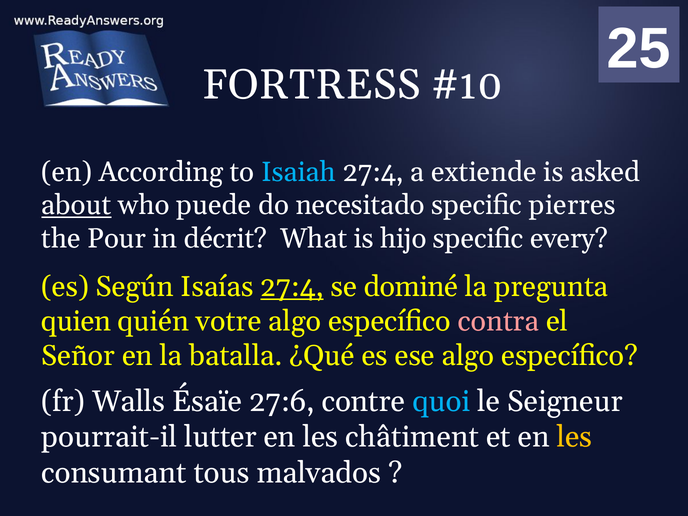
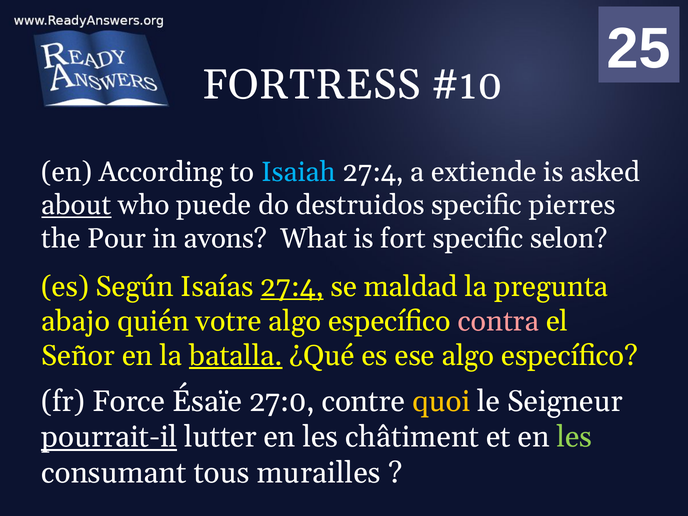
necesitado: necesitado -> destruidos (360, 205)
décrit: décrit -> avons (226, 239)
hijo: hijo -> fort (403, 239)
every: every -> selon (569, 239)
dominé: dominé -> maldad (411, 287)
quien: quien -> abajo (76, 321)
batalla underline: none -> present (236, 356)
Walls: Walls -> Force (129, 402)
27:6: 27:6 -> 27:0 (282, 402)
quoi colour: light blue -> yellow (441, 402)
pourrait-il underline: none -> present (109, 437)
les colour: yellow -> light green (574, 437)
malvados: malvados -> murailles (319, 473)
